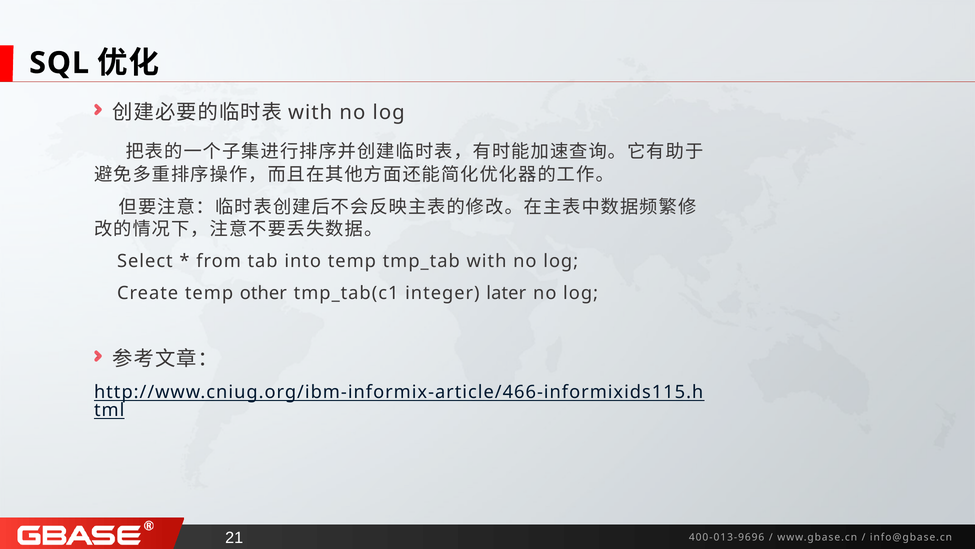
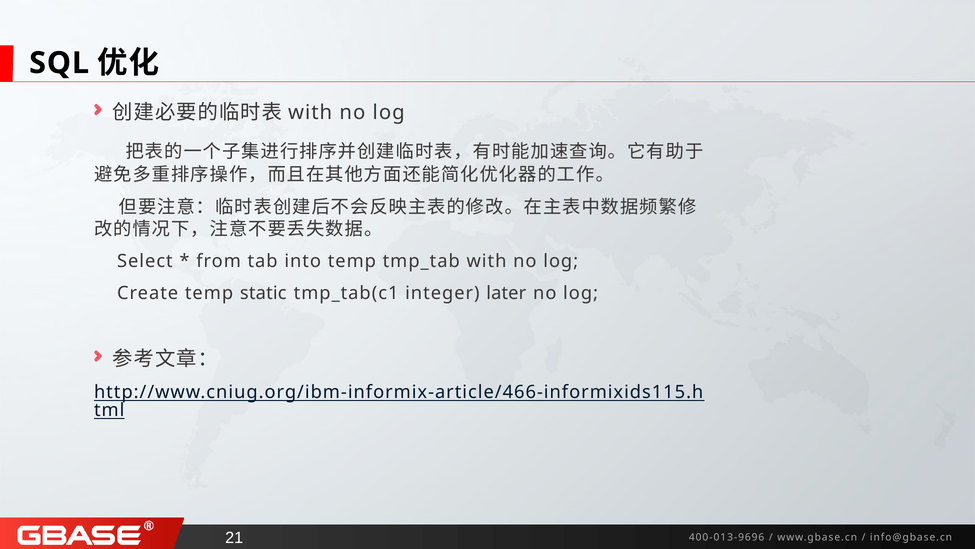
other: other -> static (263, 293)
